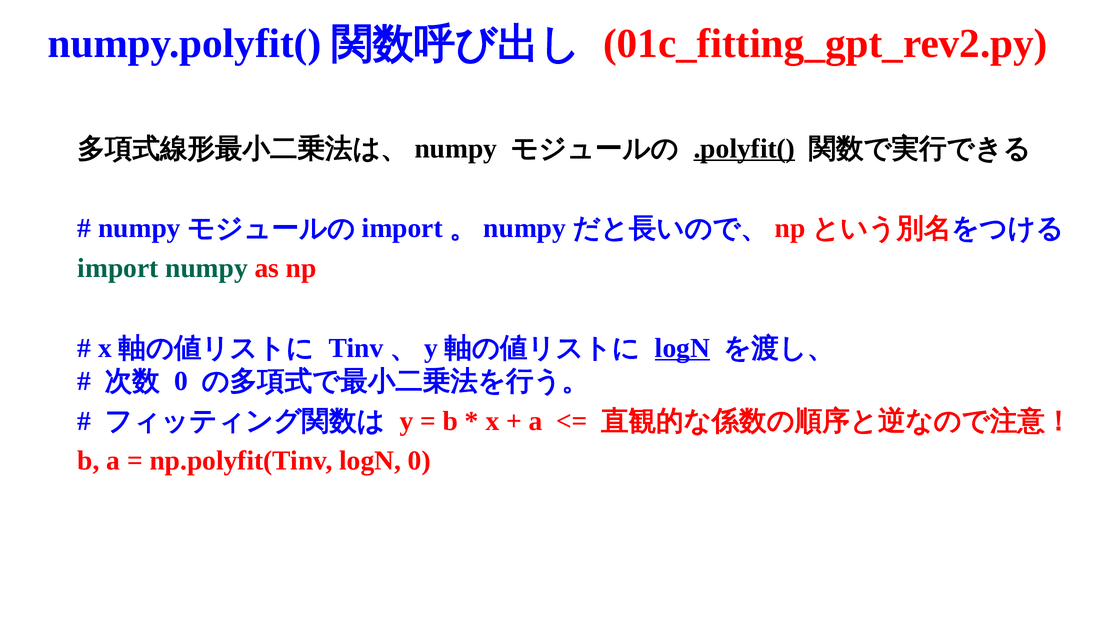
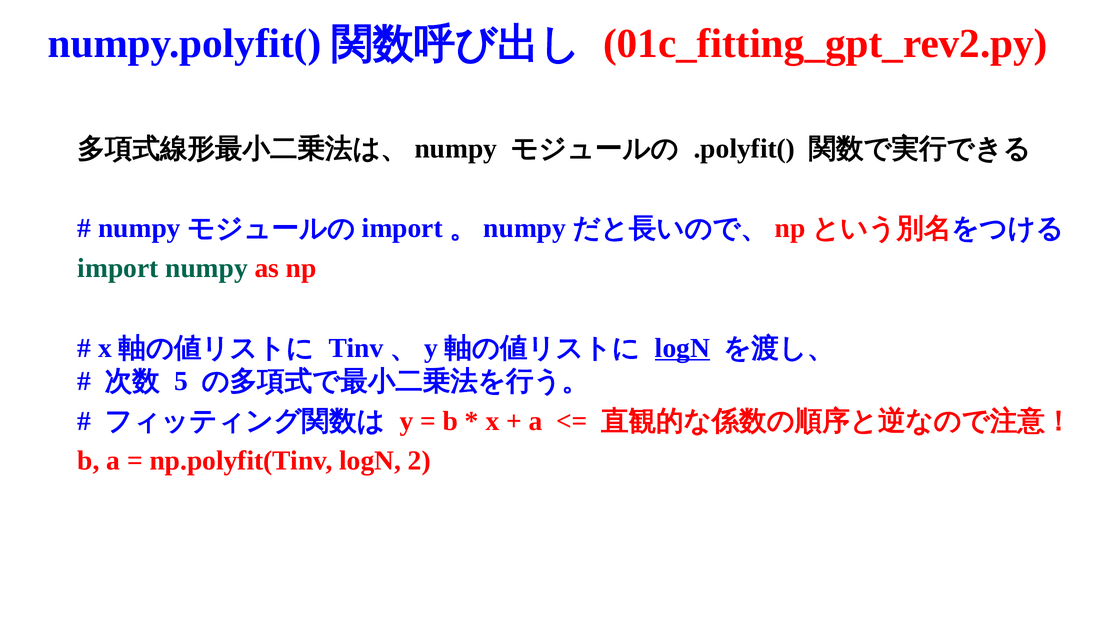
.polyfit( underline: present -> none (744, 148)
0: 0 -> 5 (181, 381)
logN 0: 0 -> 2 (419, 461)
